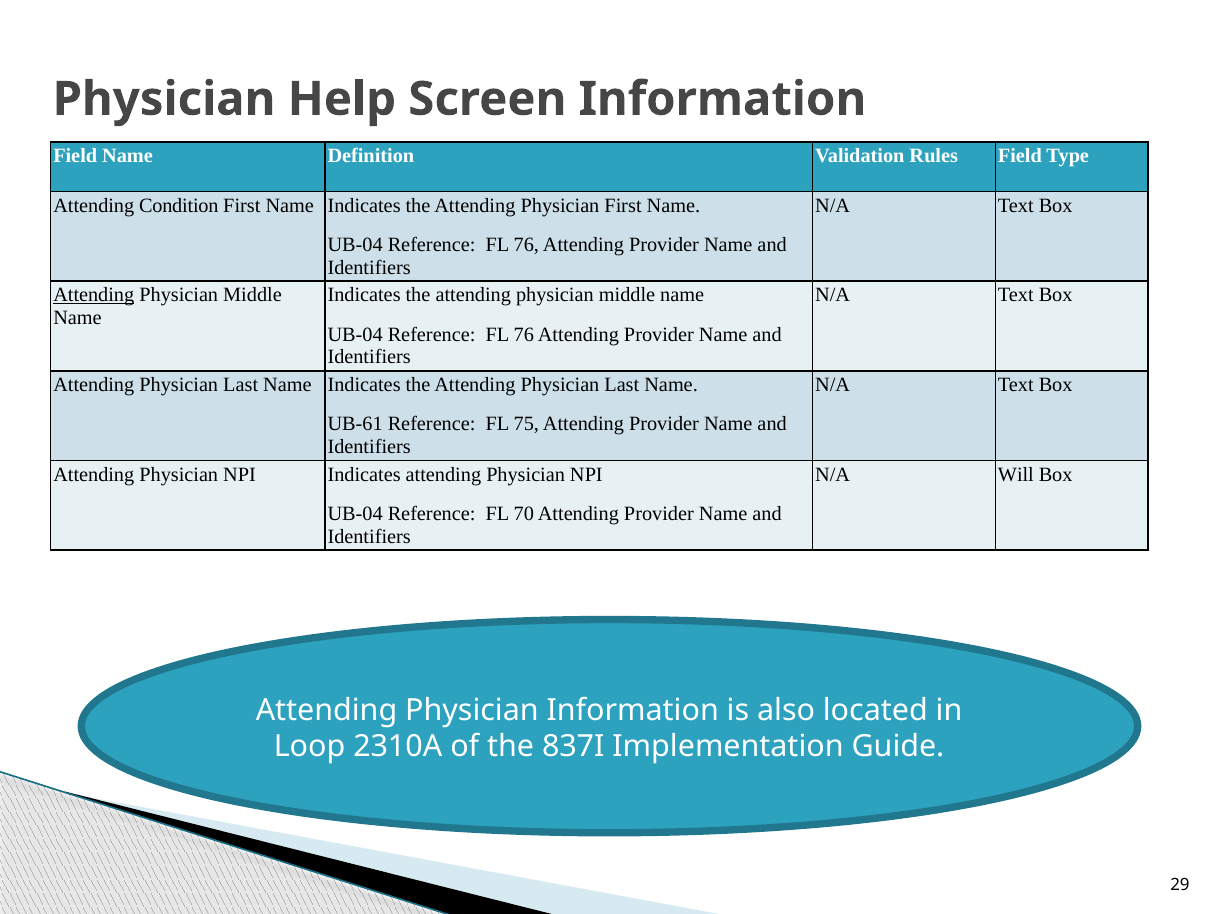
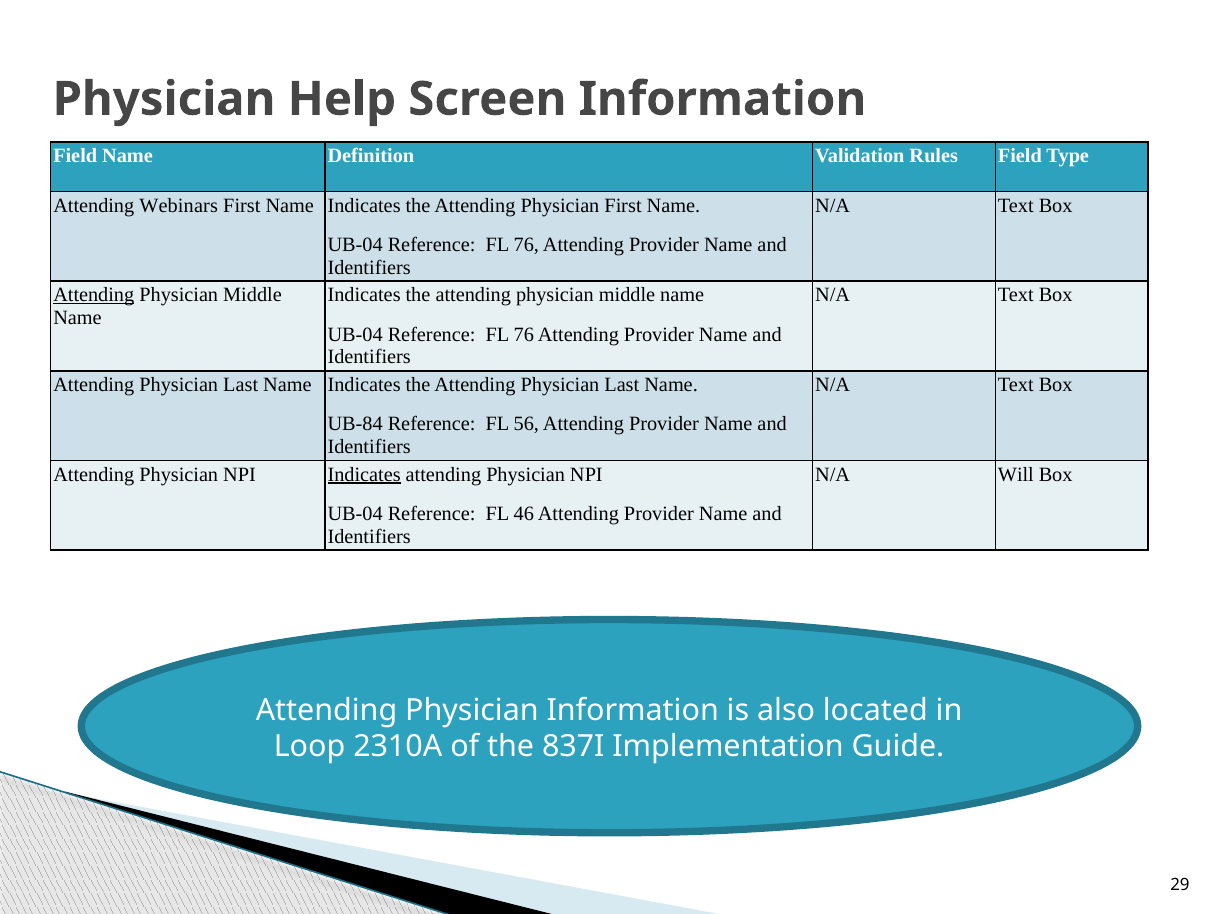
Condition: Condition -> Webinars (179, 206)
UB-61: UB-61 -> UB-84 (355, 424)
75: 75 -> 56 (526, 424)
Indicates underline: none -> present (364, 474)
70: 70 -> 46 (524, 514)
